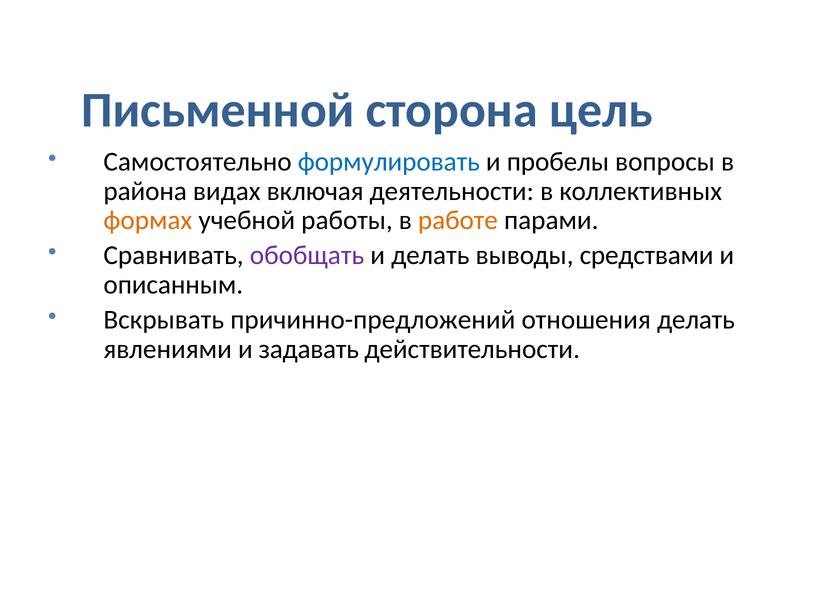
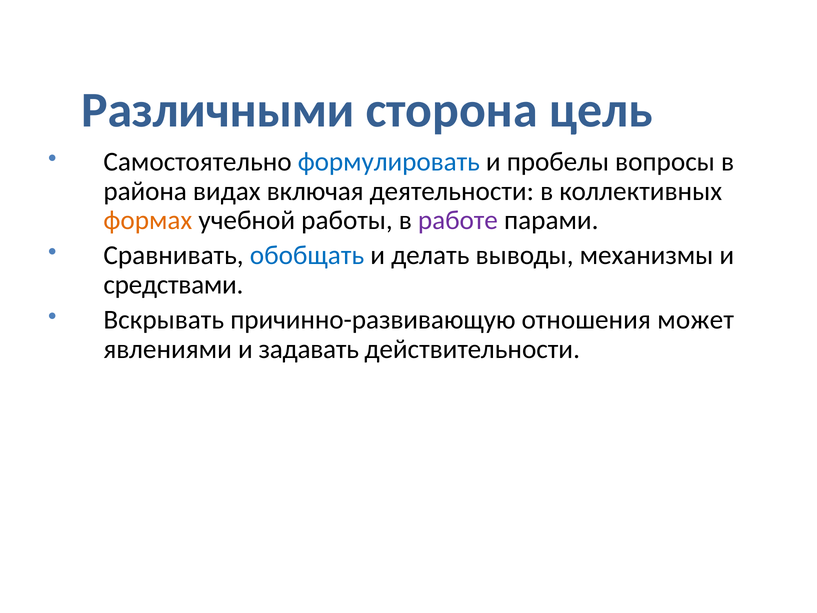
Письменной: Письменной -> Различными (218, 110)
работе colour: orange -> purple (458, 220)
обобщать colour: purple -> blue (307, 255)
средствами: средствами -> механизмы (647, 255)
описанным: описанным -> средствами (173, 285)
причинно-предложений: причинно-предложений -> причинно-развивающую (373, 319)
отношения делать: делать -> может (696, 319)
